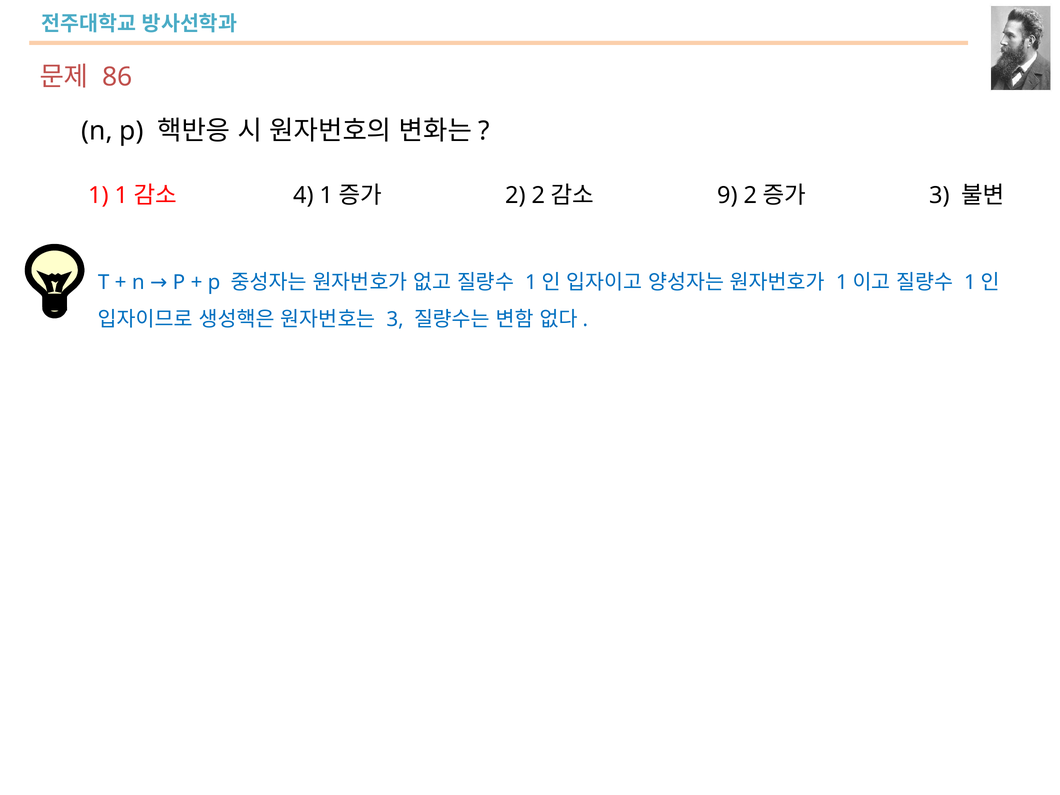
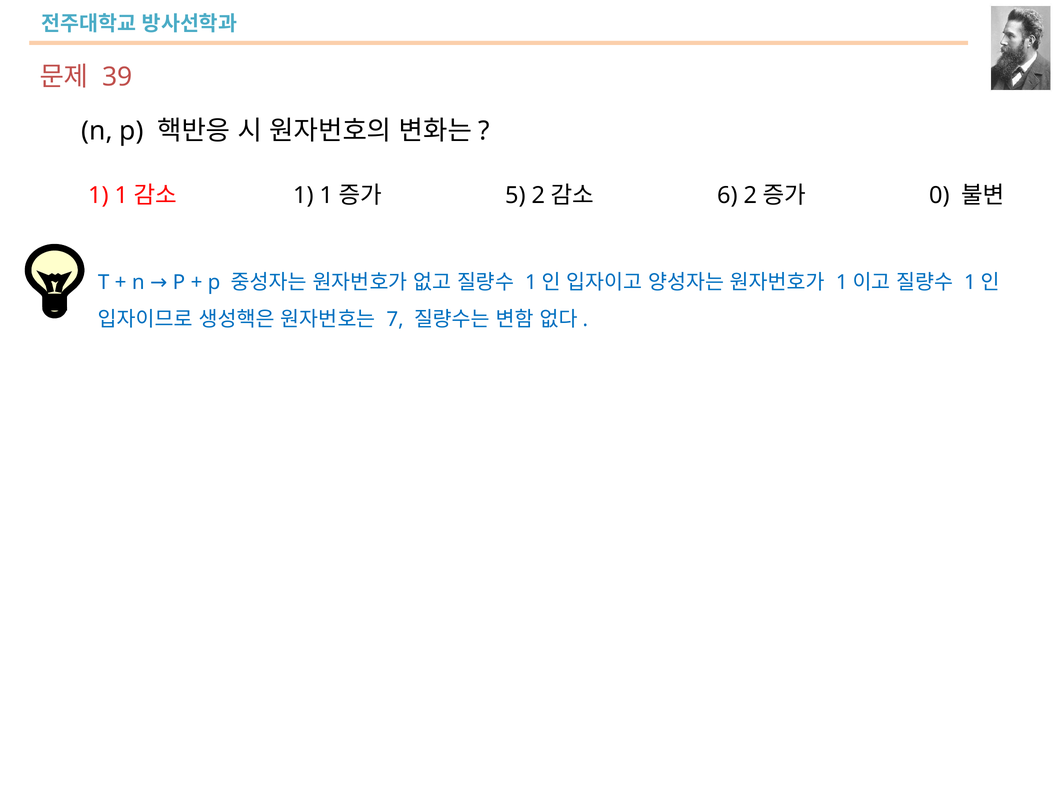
86: 86 -> 39 (117, 77)
4: 4 -> 1 (304, 196)
2: 2 -> 5 (516, 196)
9: 9 -> 6 (728, 196)
3: 3 -> 0 (940, 196)
3: 3 -> 7 (395, 319)
